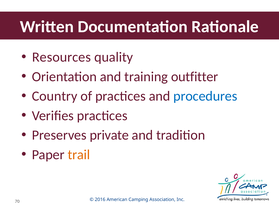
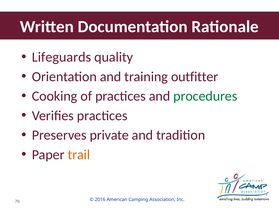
Resources: Resources -> Lifeguards (61, 57)
Country: Country -> Cooking (55, 96)
procedures colour: blue -> green (205, 96)
